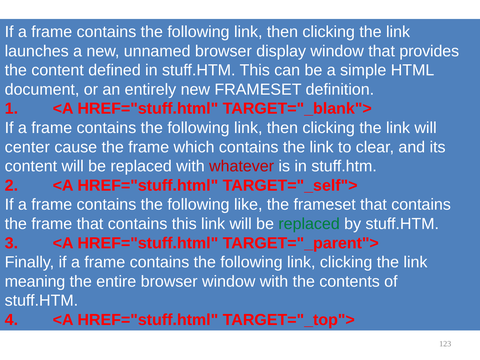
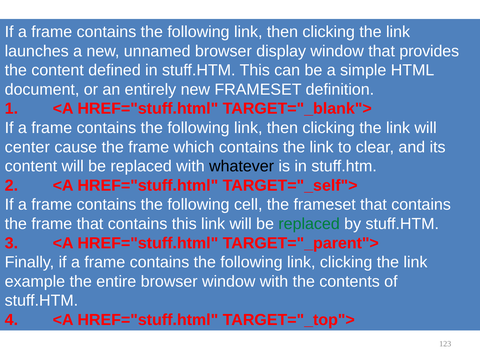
whatever colour: red -> black (242, 166)
like: like -> cell (248, 205)
meaning: meaning -> example (35, 281)
